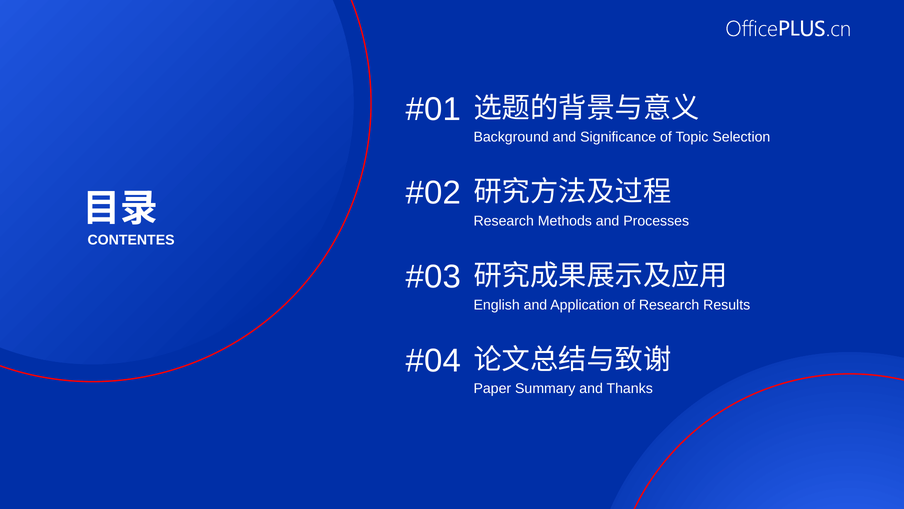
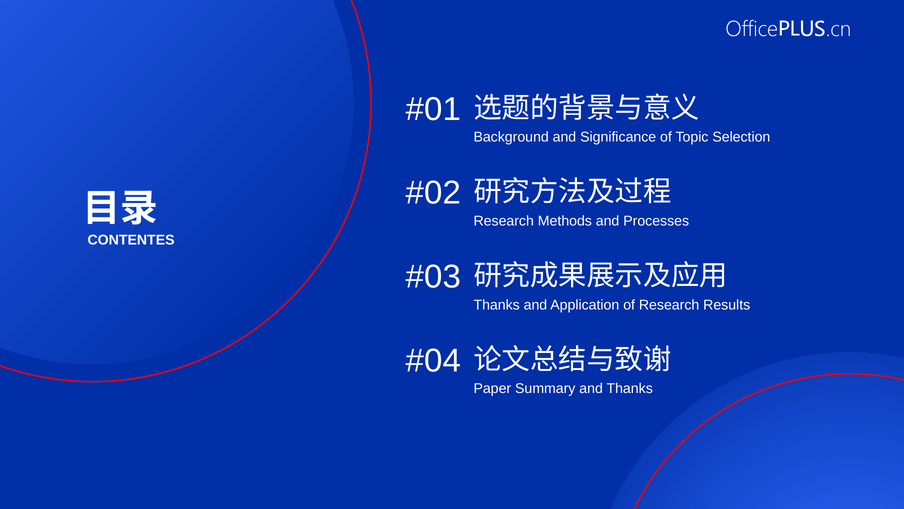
English: English -> Thanks (497, 305)
